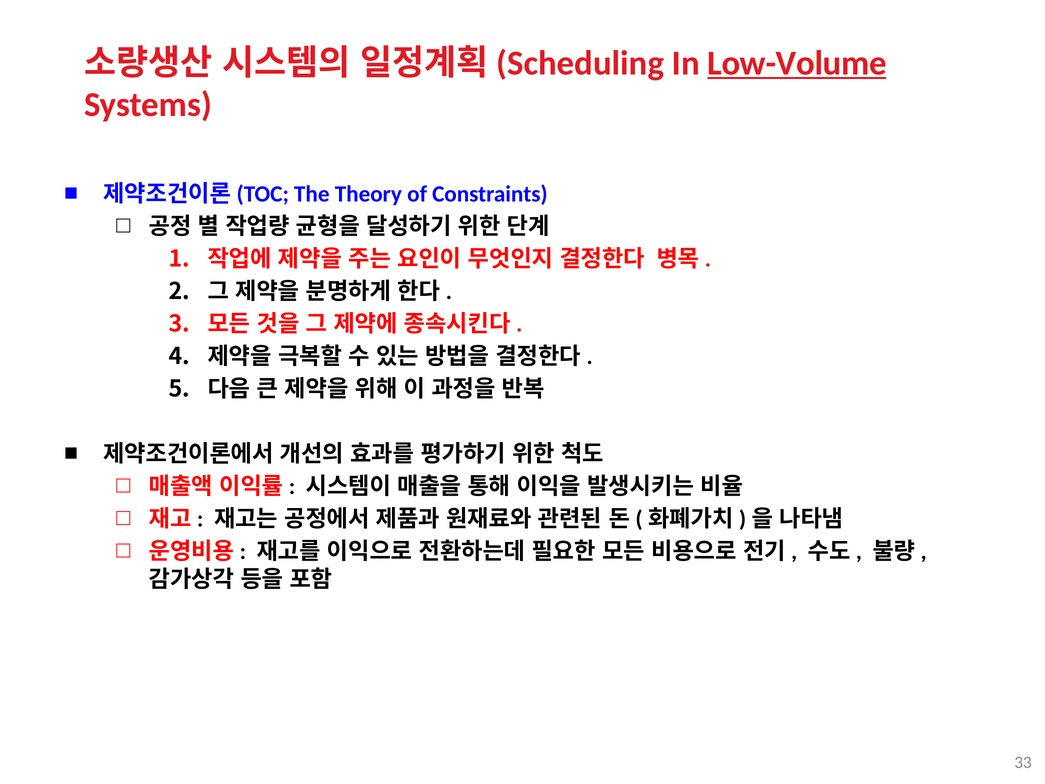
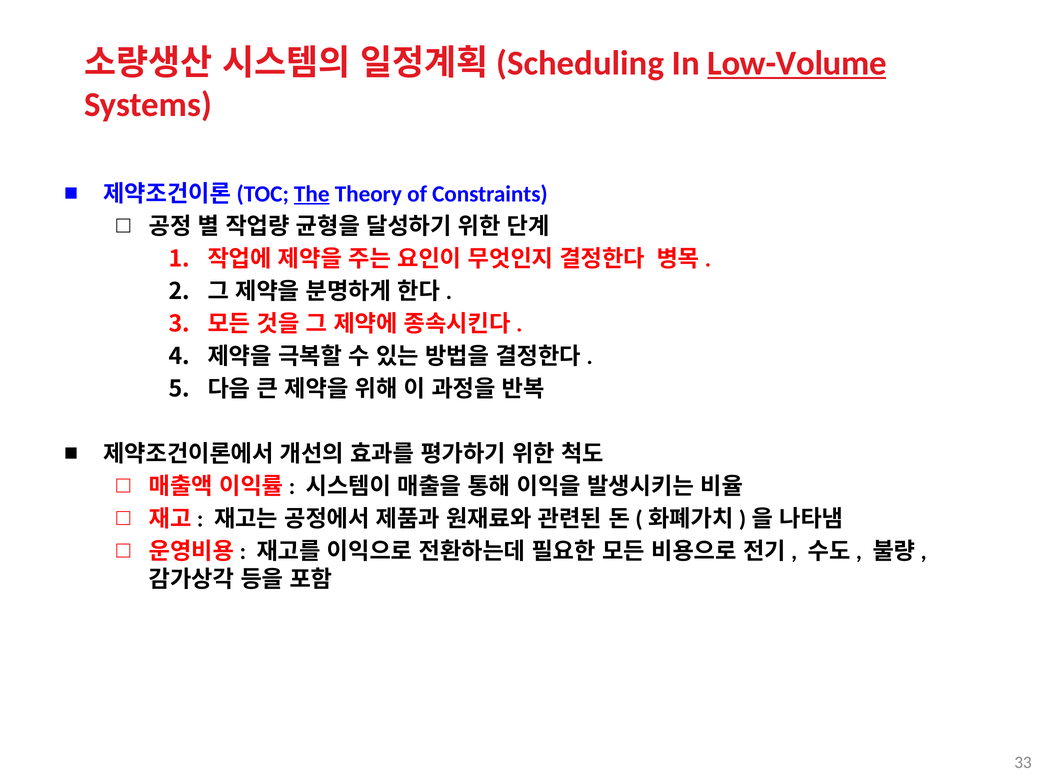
The underline: none -> present (312, 194)
